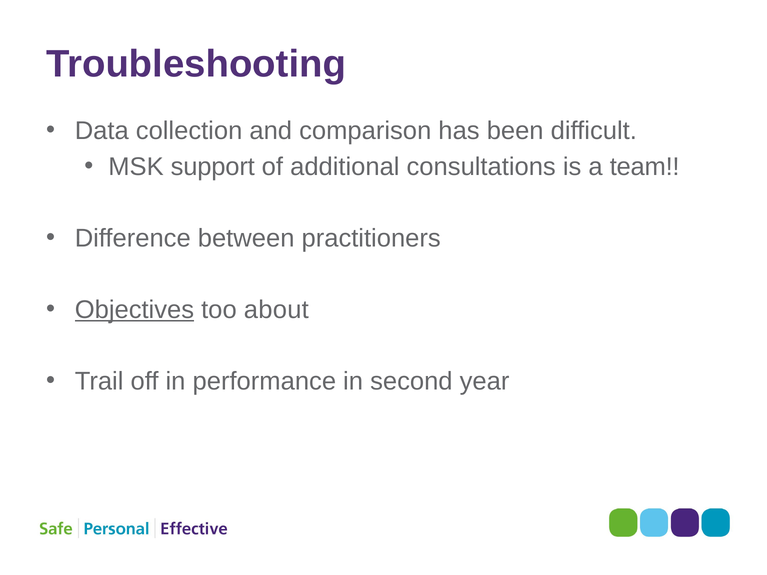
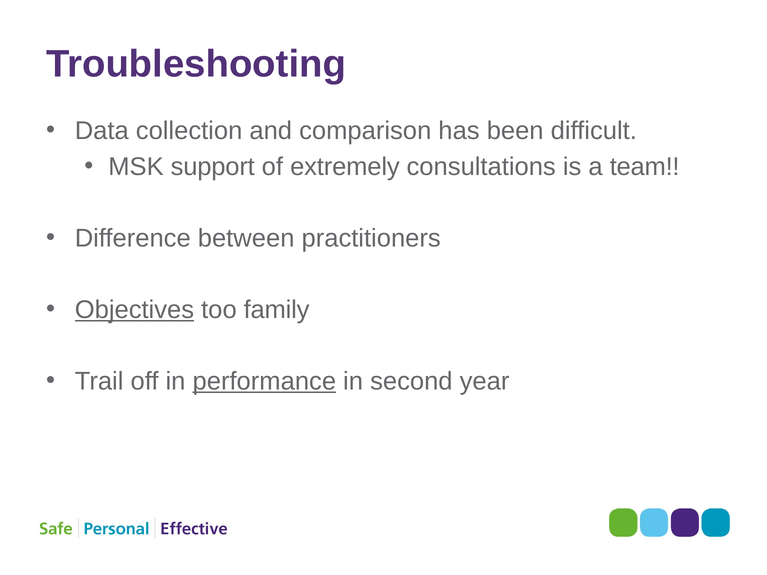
additional: additional -> extremely (345, 167)
about: about -> family (277, 310)
performance underline: none -> present (264, 381)
